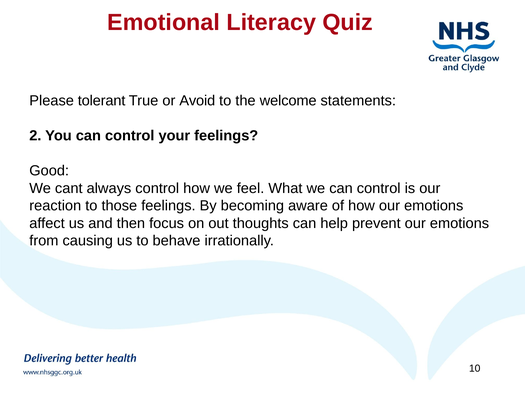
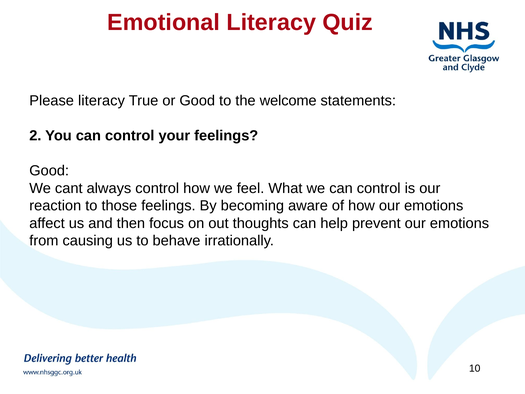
Please tolerant: tolerant -> literacy (101, 101)
or Avoid: Avoid -> Good (197, 101)
